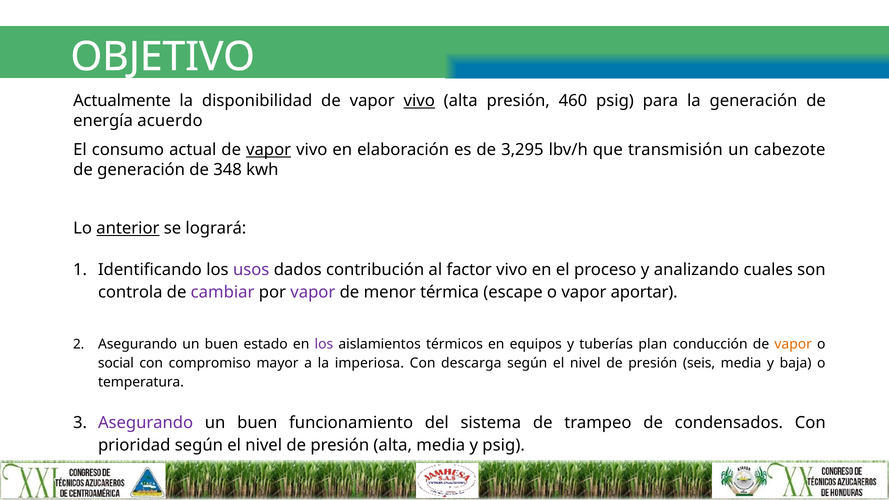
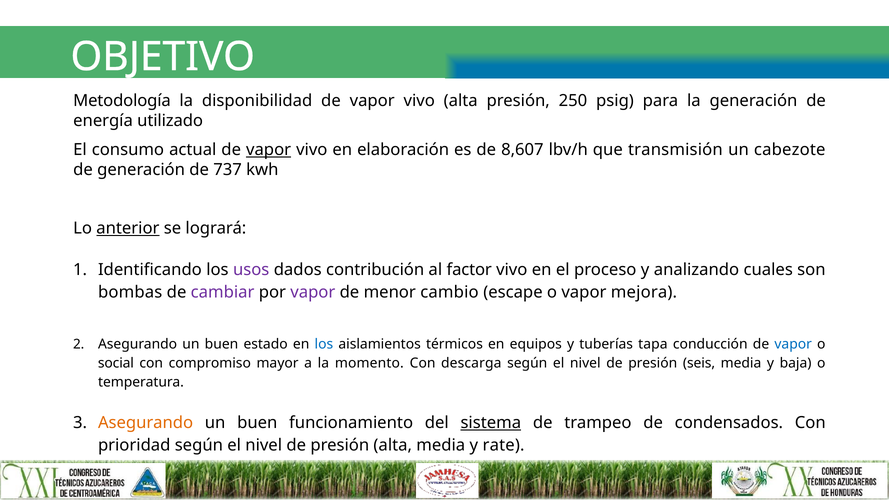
Actualmente: Actualmente -> Metodología (122, 101)
vivo underline: present -> none (419, 101)
460: 460 -> 250 (573, 101)
acuerdo: acuerdo -> utilizado (170, 121)
3,295: 3,295 -> 8,607 (522, 150)
348: 348 -> 737 (228, 170)
controla: controla -> bombas (130, 292)
térmica: térmica -> cambio (449, 292)
aportar: aportar -> mejora (644, 292)
los colour: purple -> blue (324, 344)
plan: plan -> tapa (653, 344)
vapor colour: orange -> blue (793, 344)
imperiosa: imperiosa -> momento (369, 363)
Asegurando colour: purple -> orange (146, 423)
sistema underline: none -> present (491, 423)
y psig: psig -> rate (504, 446)
